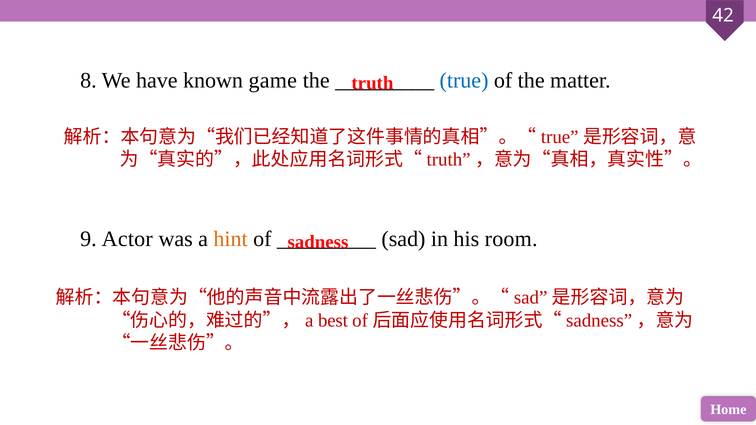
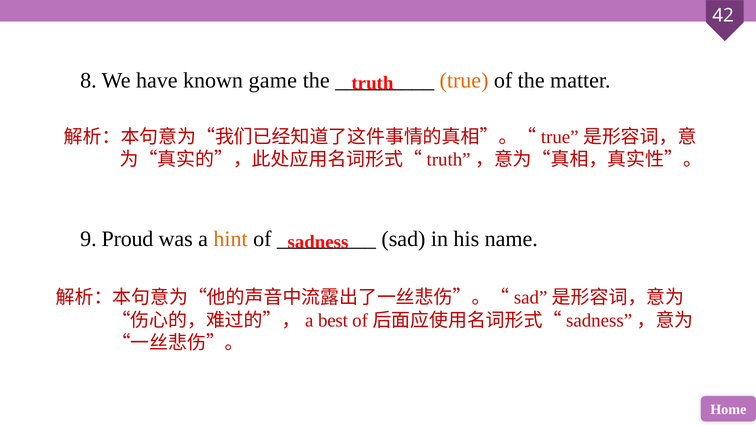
true colour: blue -> orange (464, 80)
Actor: Actor -> Proud (127, 239)
room: room -> name (511, 239)
